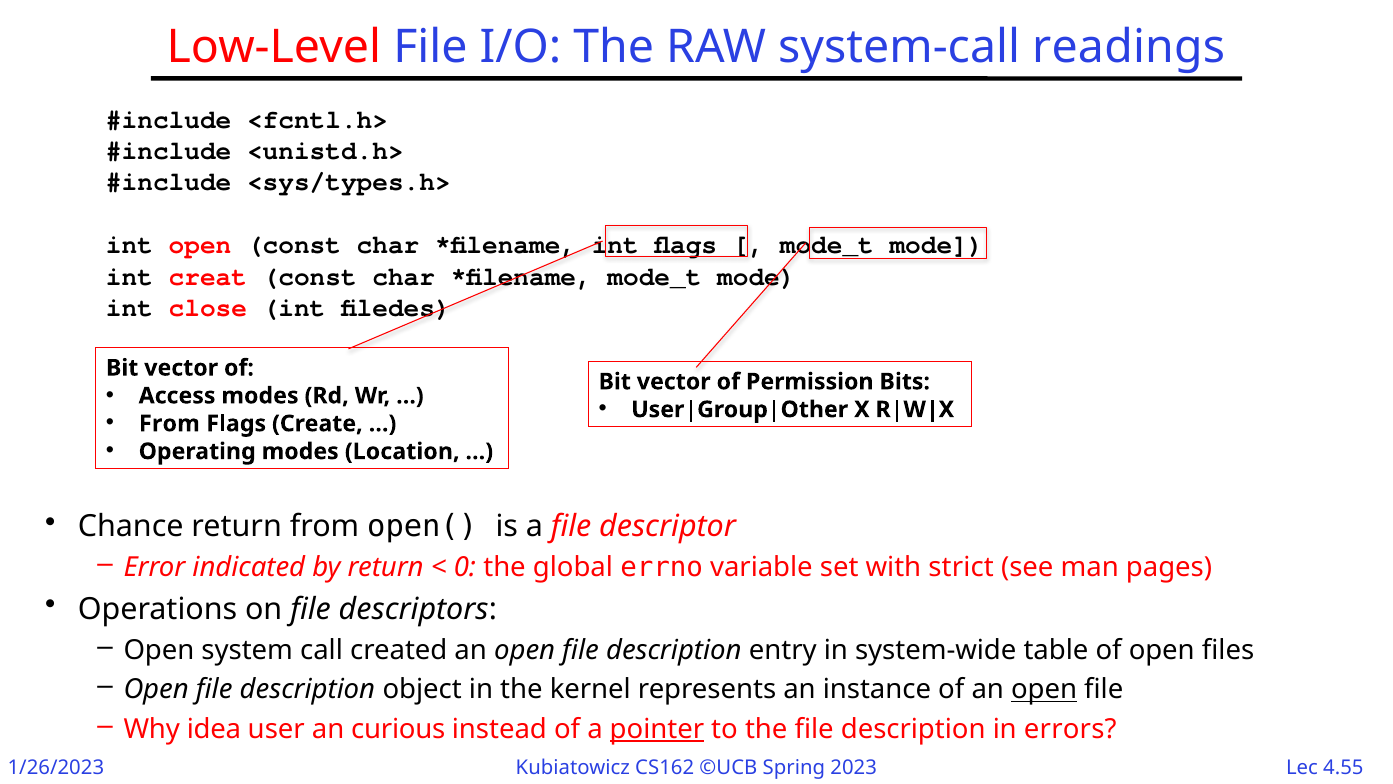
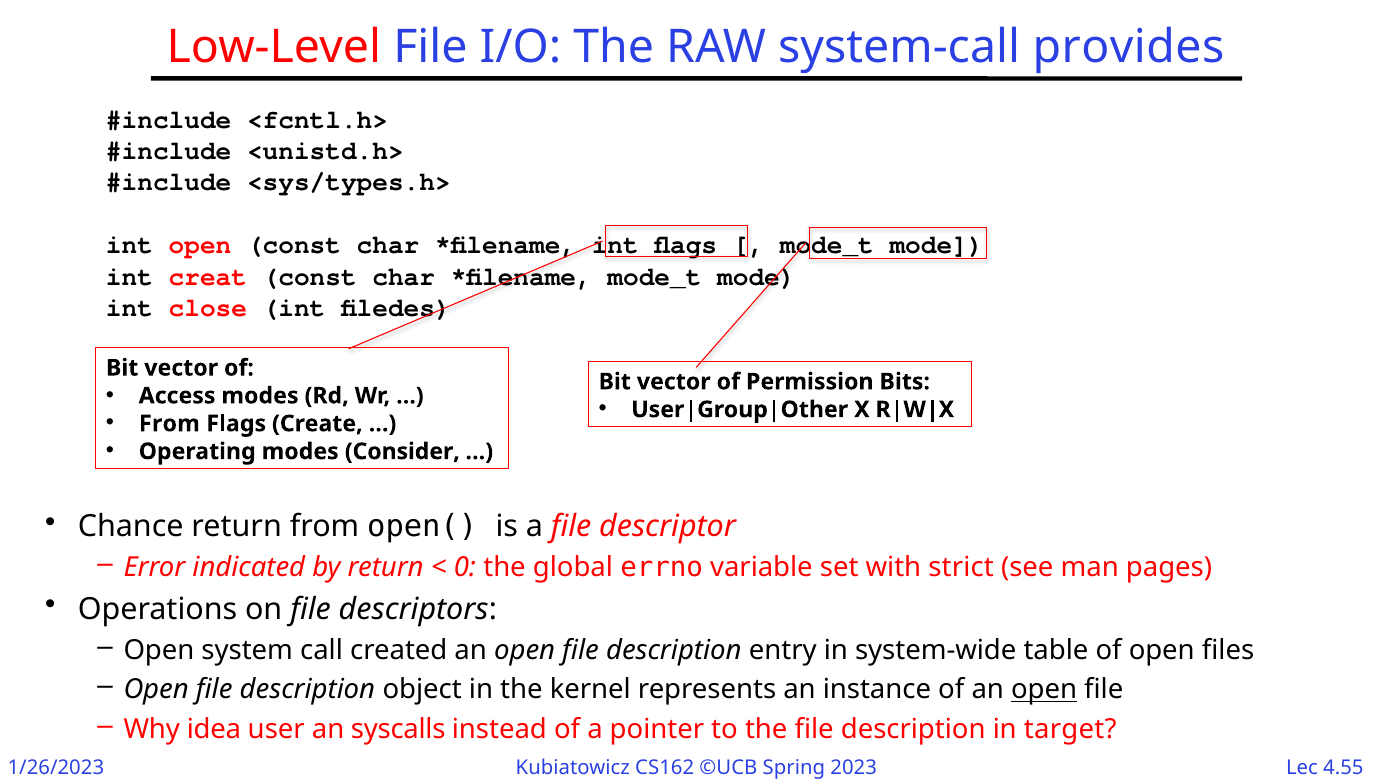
readings: readings -> provides (1129, 48)
Location: Location -> Consider (402, 451)
curious: curious -> syscalls (398, 729)
pointer underline: present -> none (657, 729)
errors: errors -> target (1070, 729)
